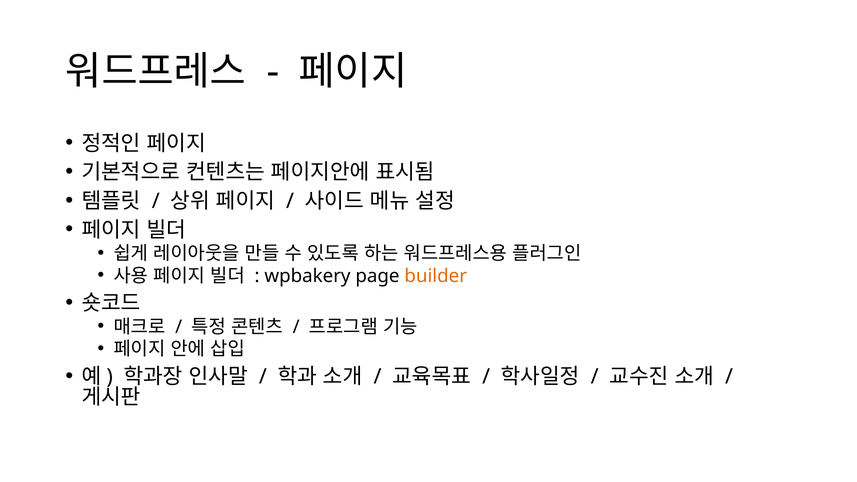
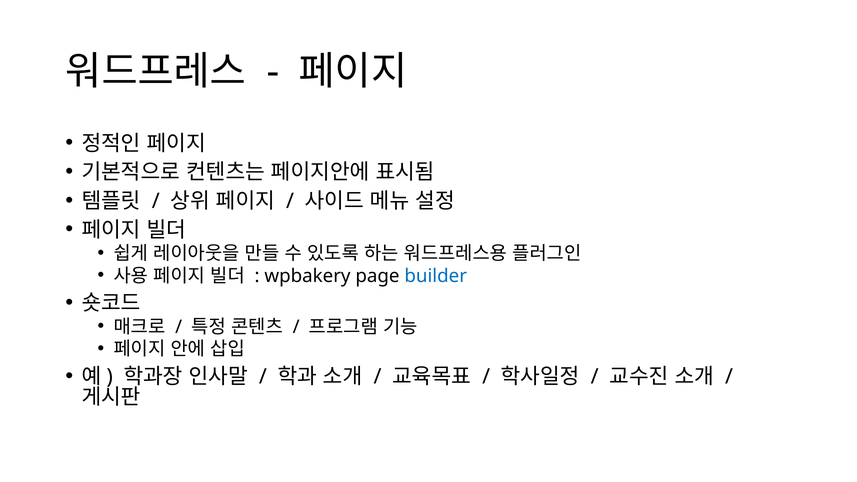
builder colour: orange -> blue (436, 276)
